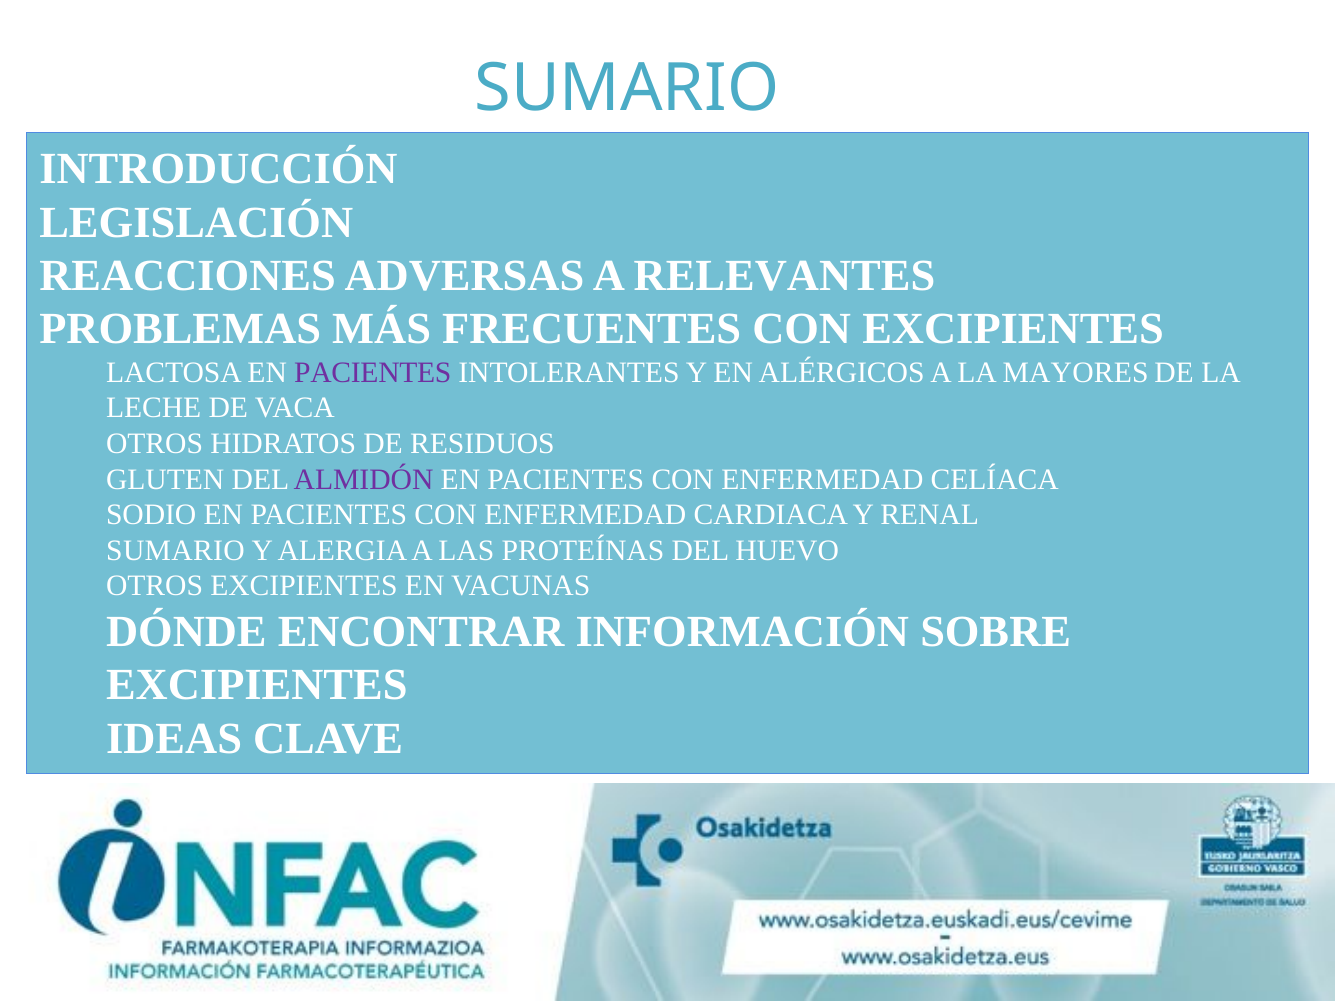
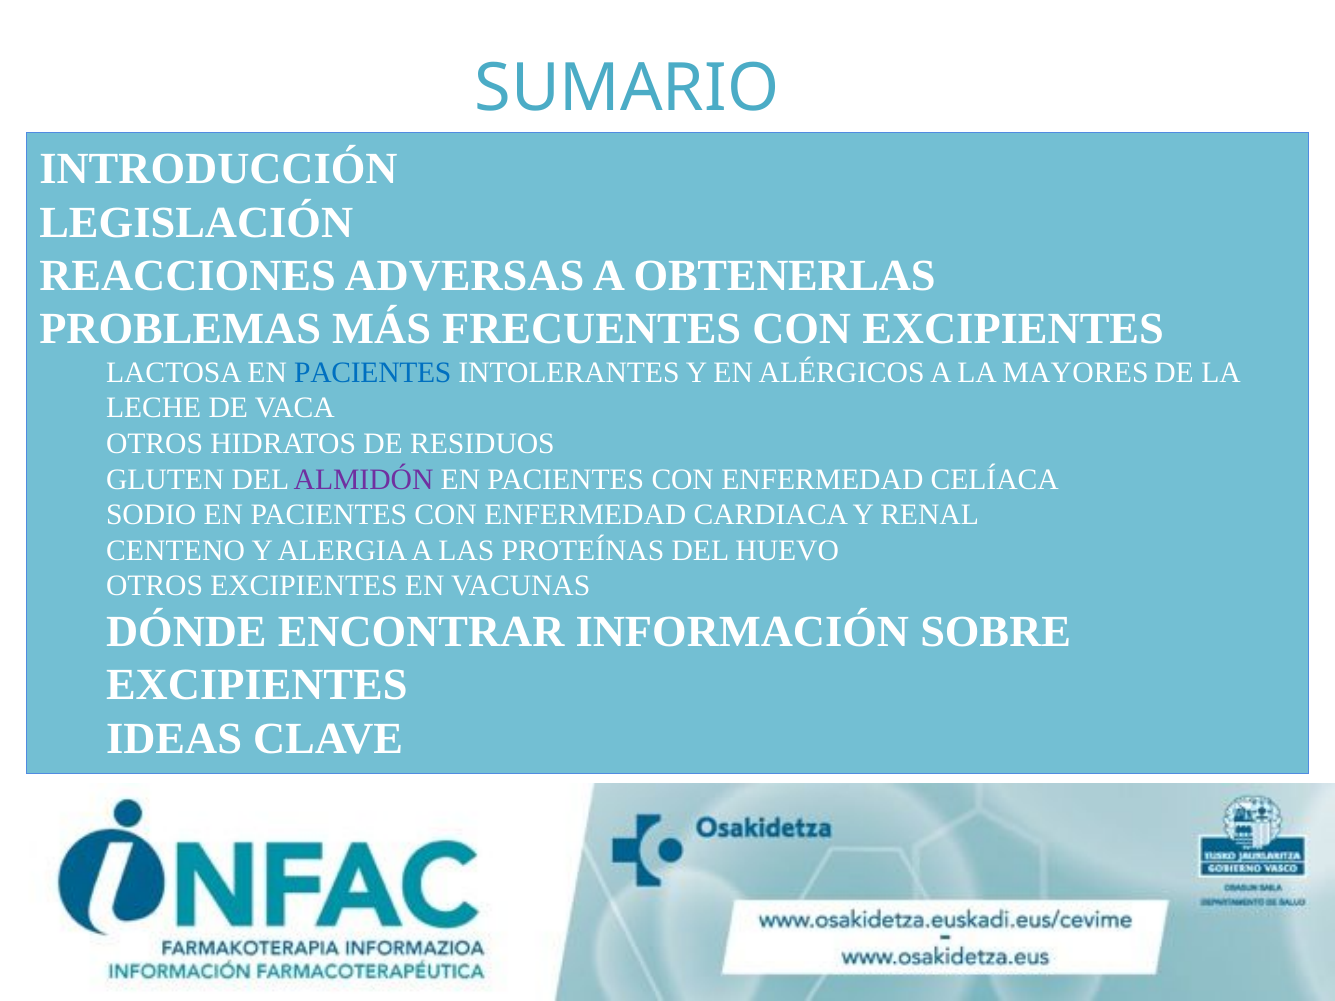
RELEVANTES: RELEVANTES -> OBTENERLAS (785, 276)
PACIENTES colour: purple -> blue (373, 373)
SUMARIO: SUMARIO -> CENTENO (176, 551)
